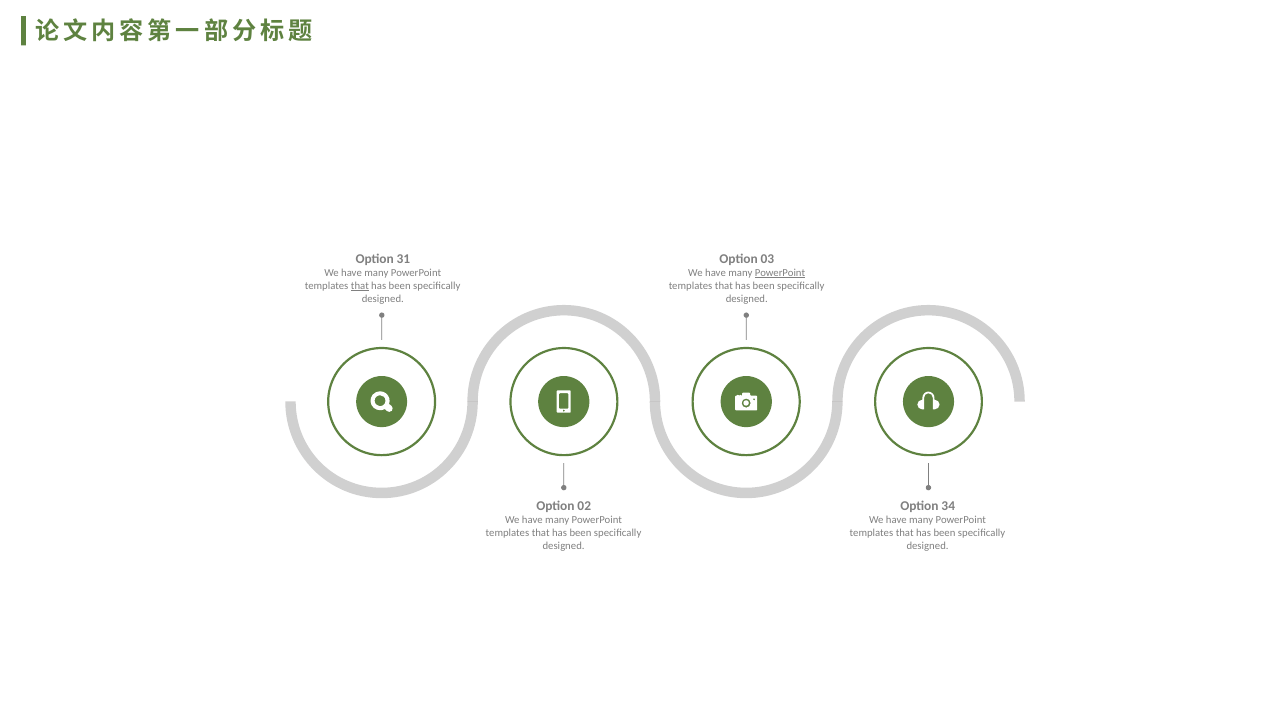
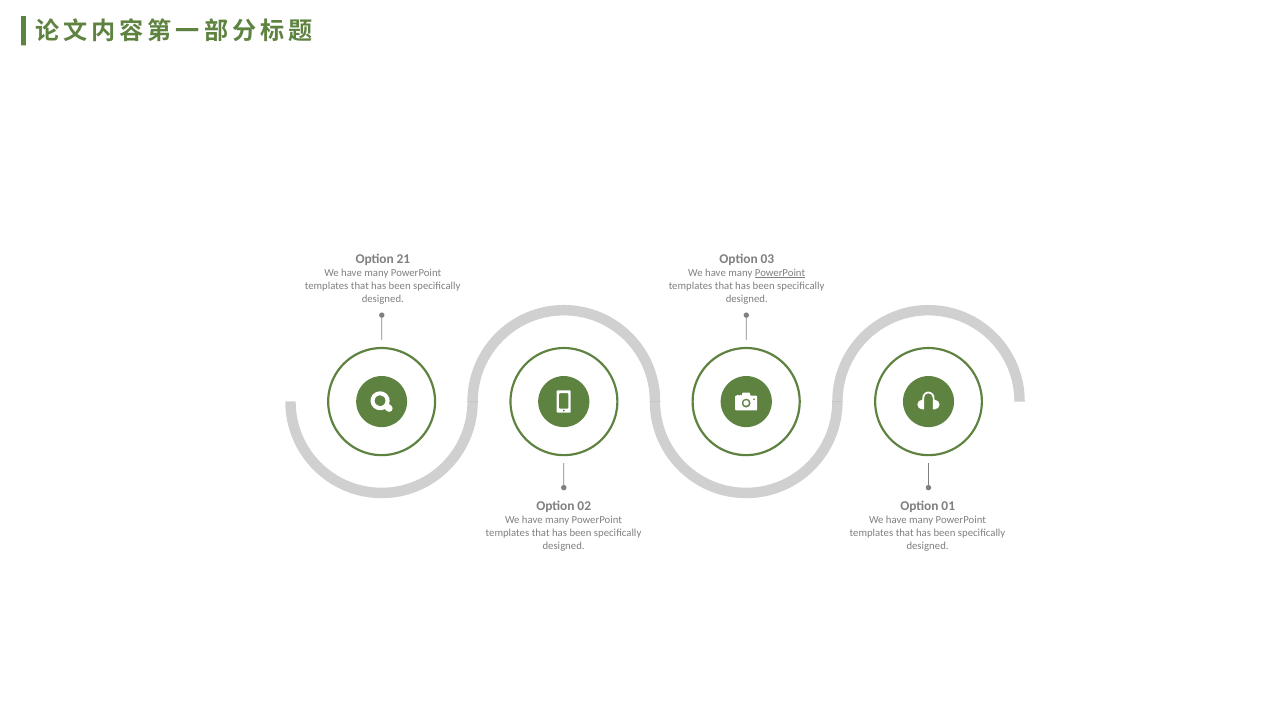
31: 31 -> 21 (403, 259)
that underline: present -> none (360, 286)
34: 34 -> 01 (948, 506)
